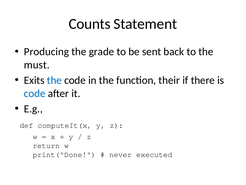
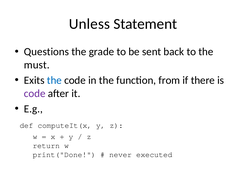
Counts: Counts -> Unless (89, 24)
Producing: Producing -> Questions (47, 52)
their: their -> from (169, 80)
code colour: blue -> purple (35, 93)
